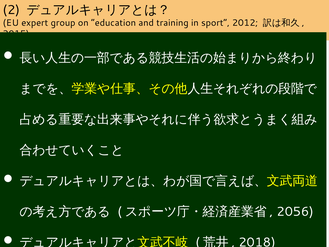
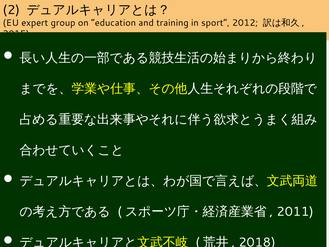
2056: 2056 -> 2011 (295, 211)
